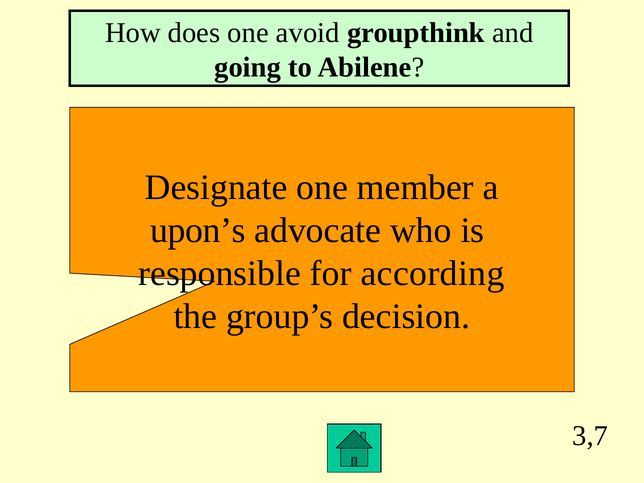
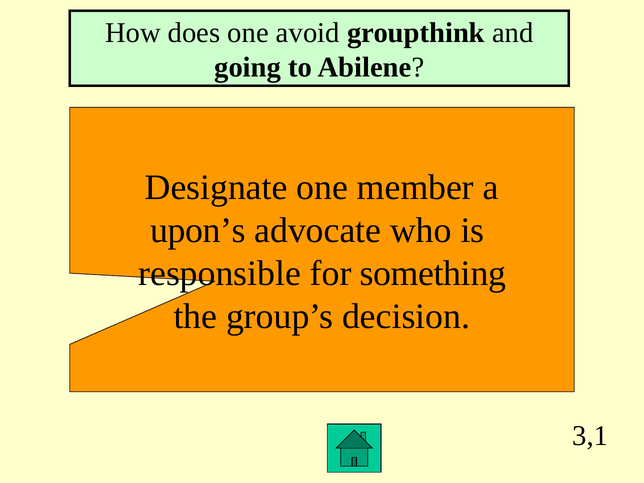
according: according -> something (433, 273)
3,7: 3,7 -> 3,1 (590, 436)
